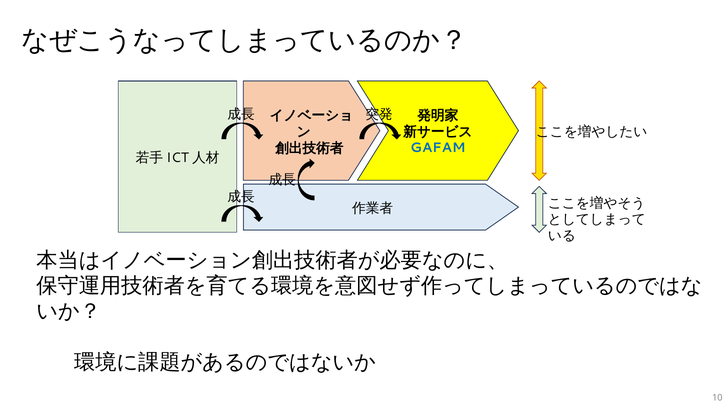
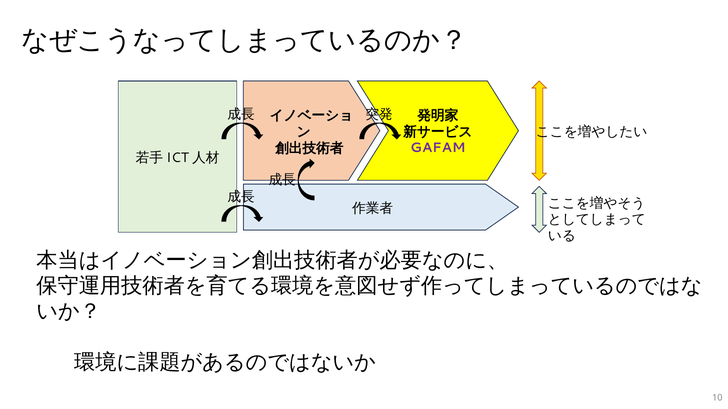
GAFAM colour: blue -> purple (438, 148)
